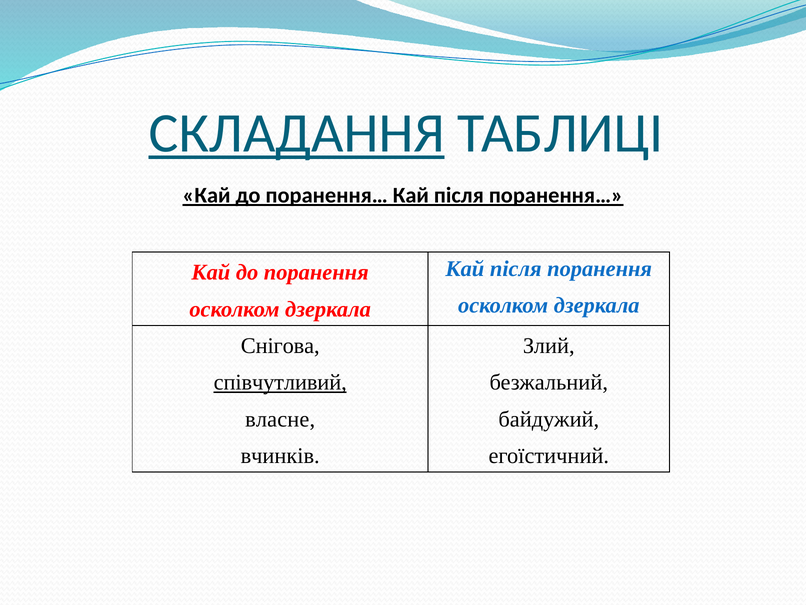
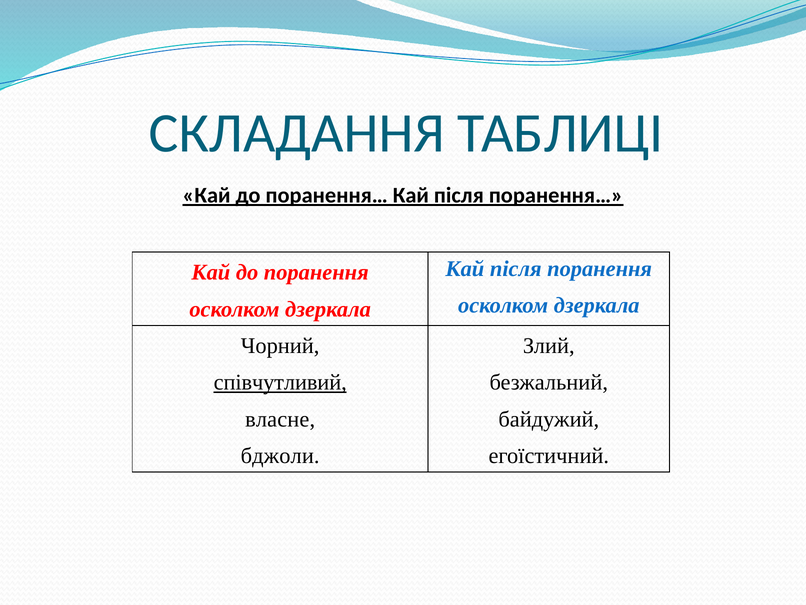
СКЛАДАННЯ underline: present -> none (297, 133)
Снігова: Снігова -> Чорний (280, 346)
вчинків: вчинків -> бджоли (280, 456)
